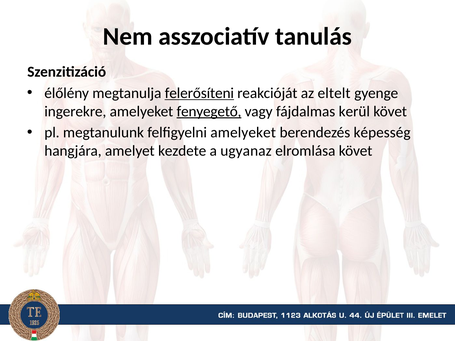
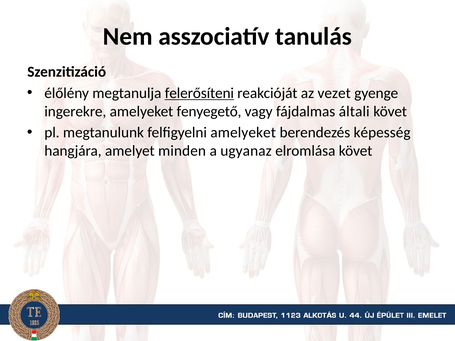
eltelt: eltelt -> vezet (334, 93)
fenyegető underline: present -> none (209, 111)
kerül: kerül -> általi (354, 111)
kezdete: kezdete -> minden (182, 151)
